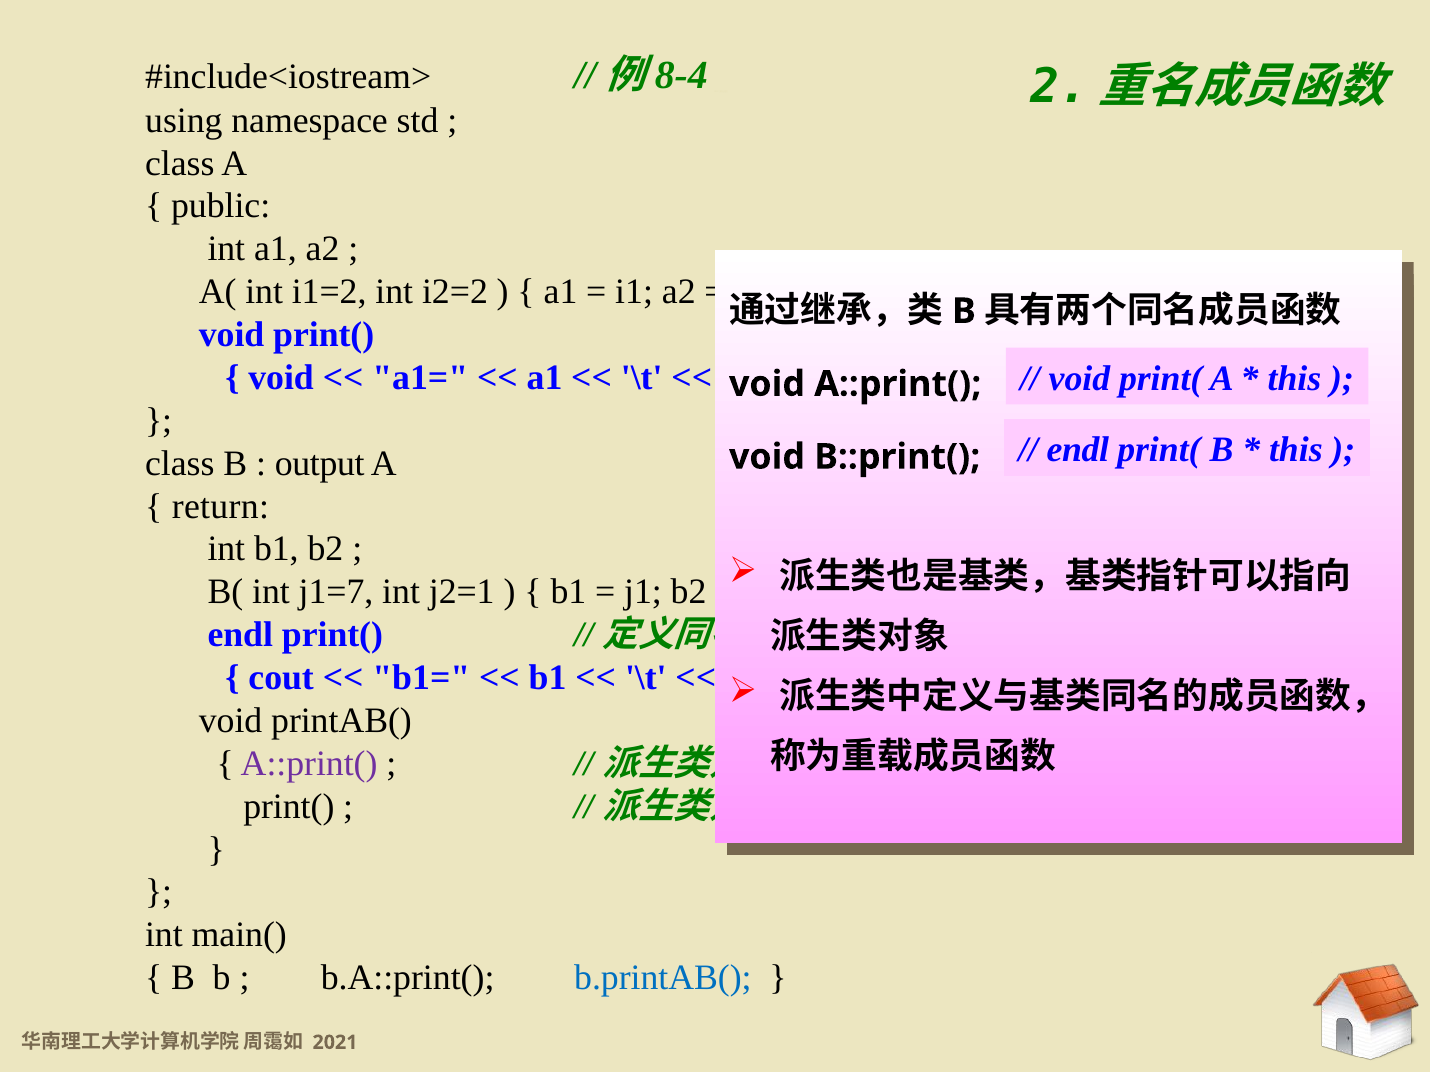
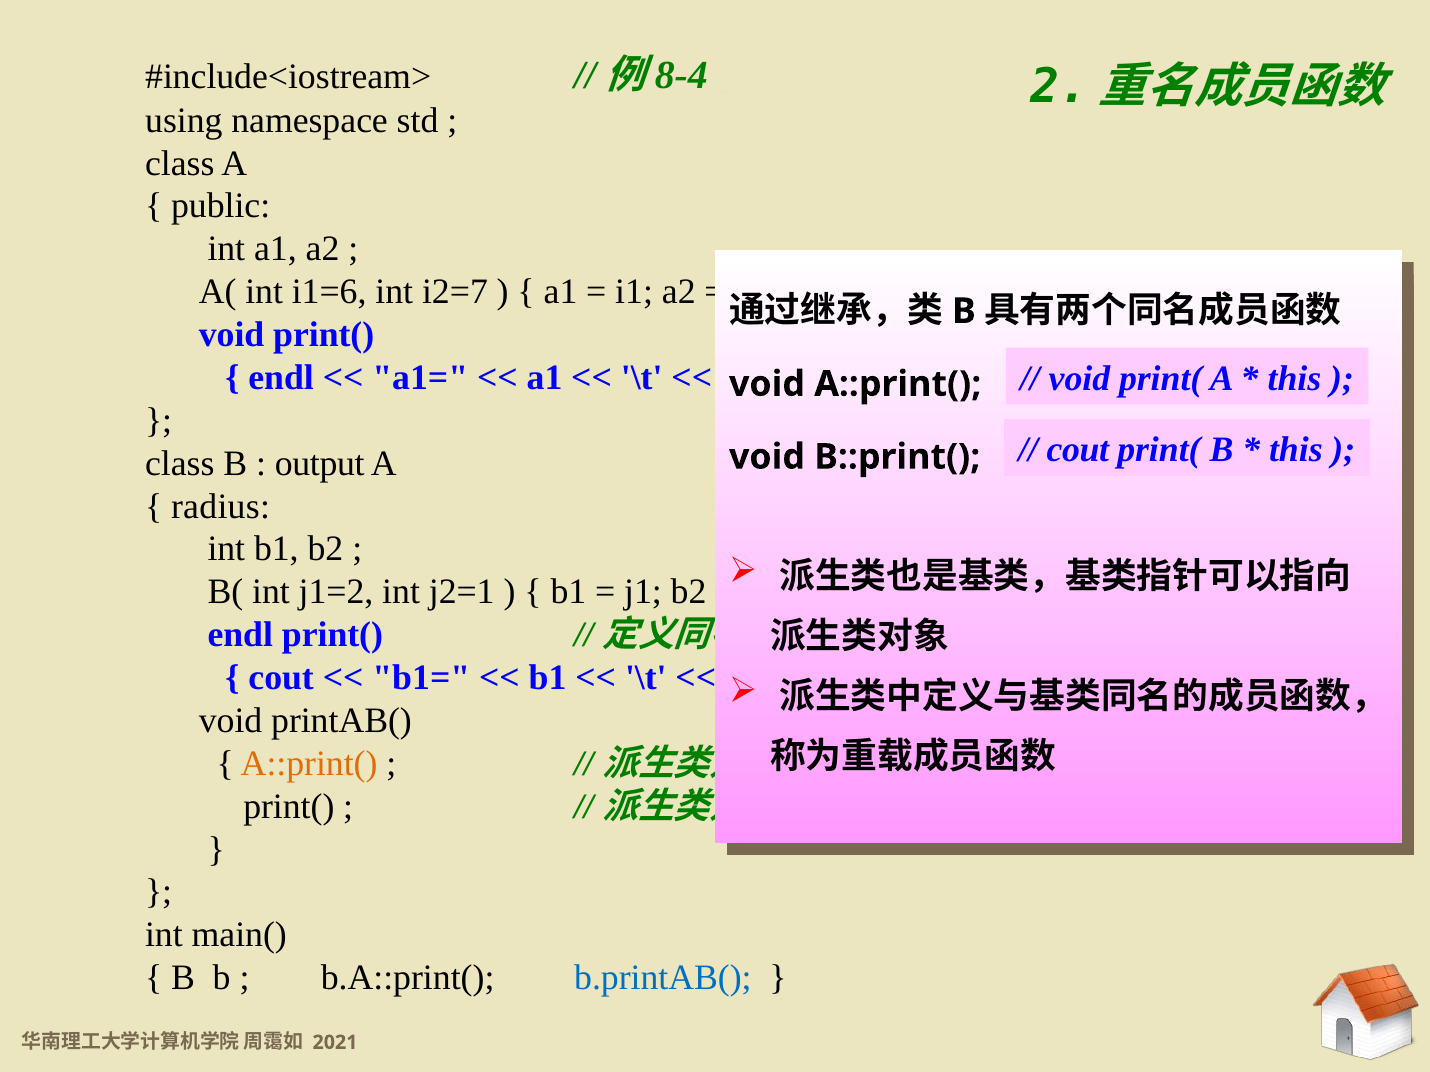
i1=2: i1=2 -> i1=6 (329, 292)
i2=2: i2=2 -> i2=7 (455, 292)
void: void -> endl (281, 378)
endl: endl -> cout (1078, 450)
return: return -> radius (220, 506)
j1=7: j1=7 -> j1=2 (336, 592)
A::print( colour: purple -> orange (309, 764)
